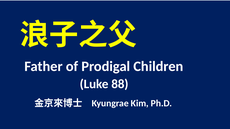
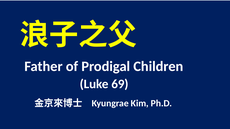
88: 88 -> 69 (120, 84)
